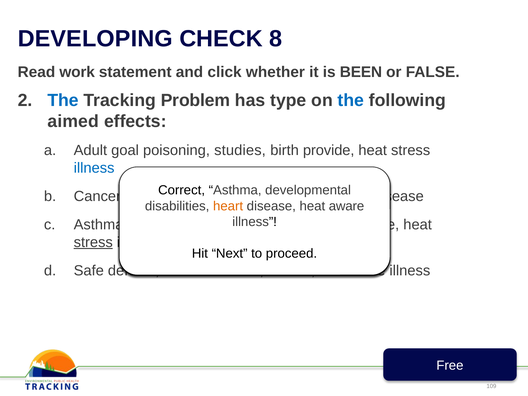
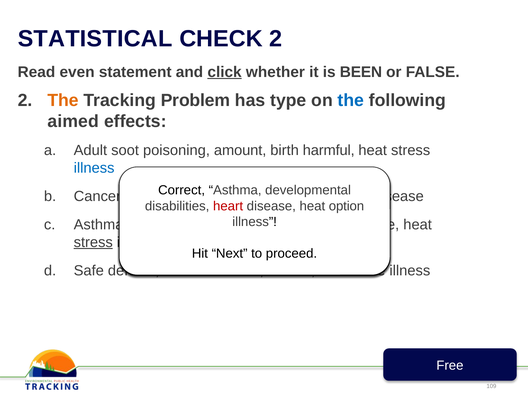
DEVELOPING: DEVELOPING -> STATISTICAL (95, 39)
CHECK 8: 8 -> 2 (276, 39)
work: work -> even (77, 72)
click underline: none -> present (225, 72)
The colour: blue -> orange (63, 100)
goal: goal -> soot (125, 150)
studies: studies -> amount (240, 150)
provide: provide -> harmful (329, 150)
heart colour: orange -> red (228, 206)
aware: aware -> option (346, 206)
